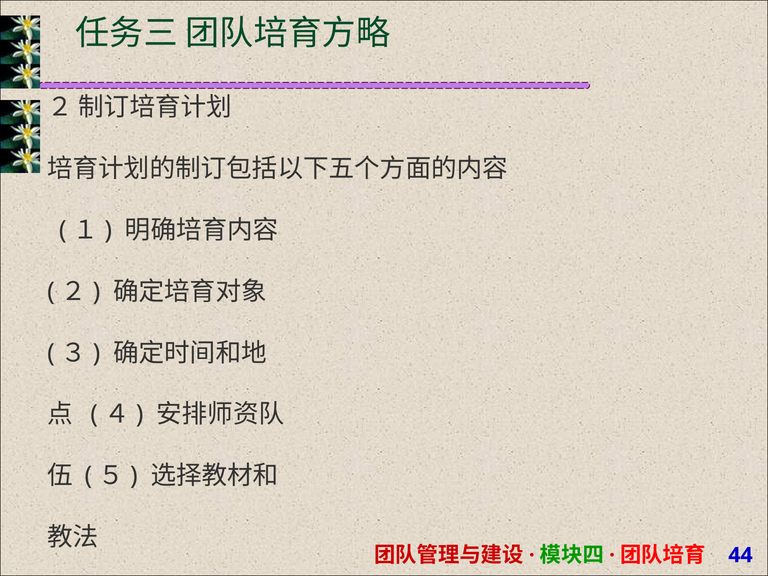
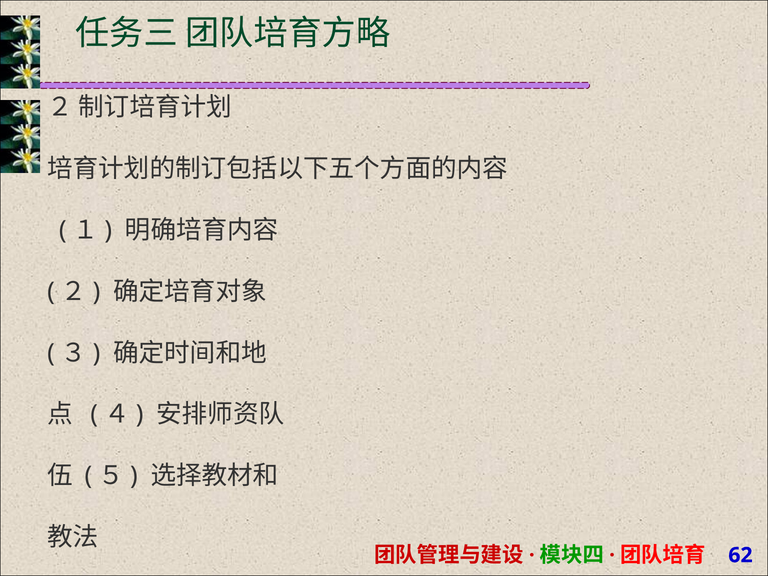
44: 44 -> 62 (740, 555)
